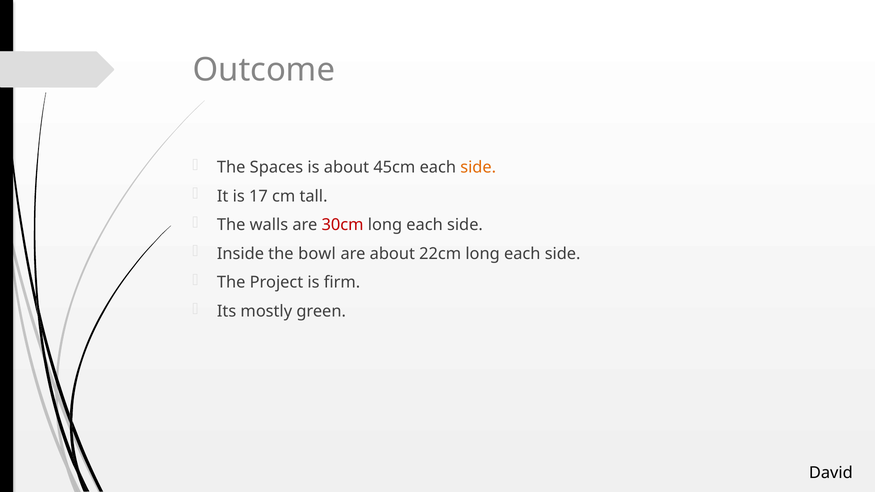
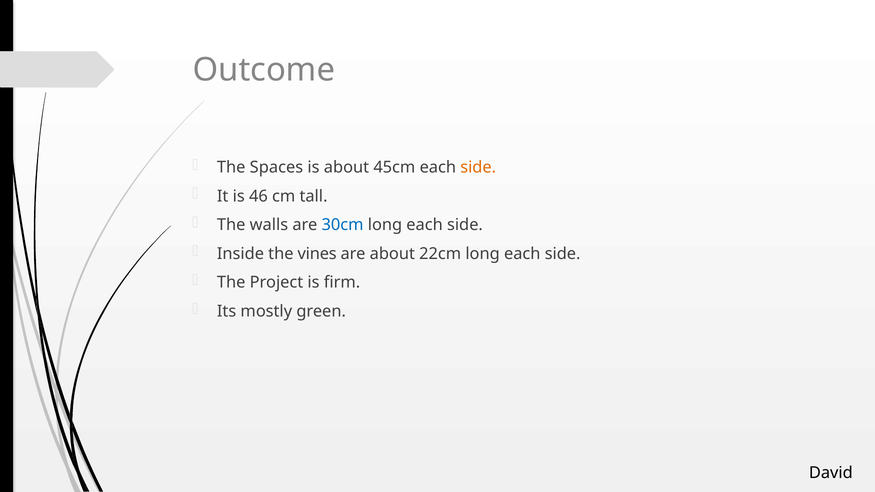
17: 17 -> 46 (258, 196)
30cm colour: red -> blue (343, 225)
bowl: bowl -> vines (317, 254)
